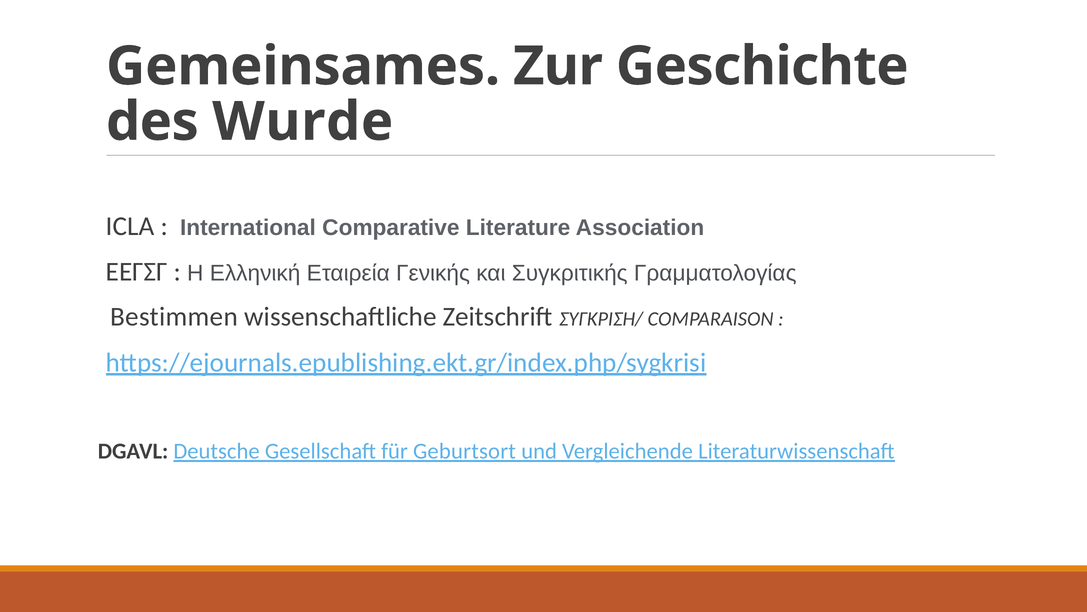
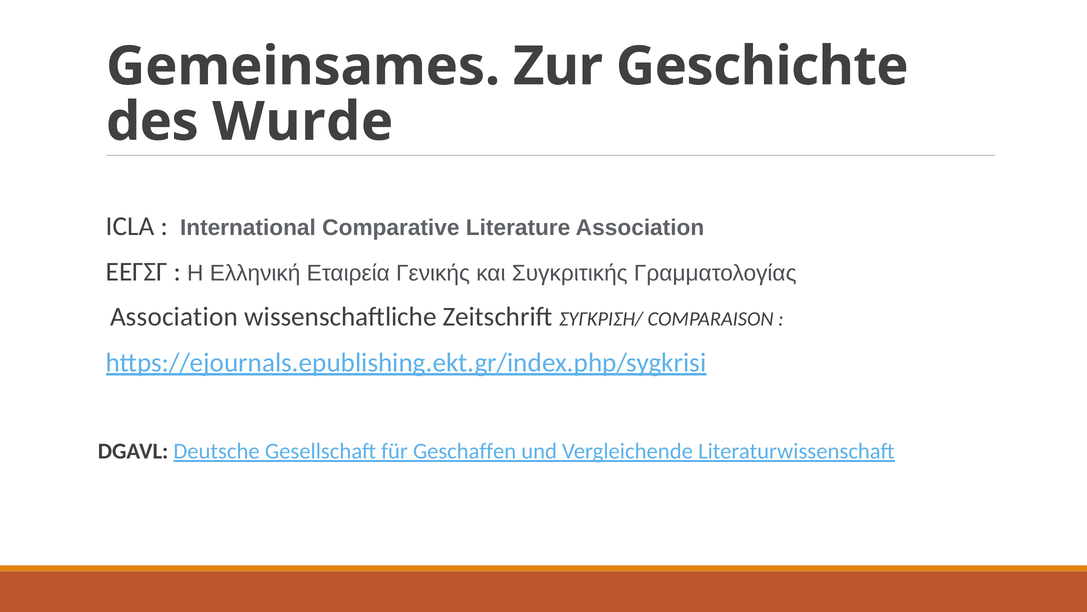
Bestimmen: Bestimmen -> Association (174, 317)
Geburtsort: Geburtsort -> Geschaffen (465, 451)
